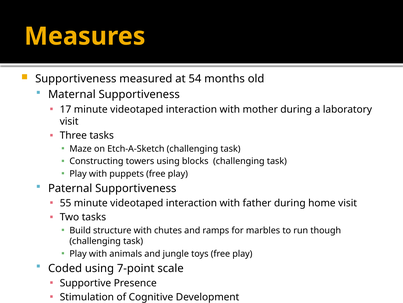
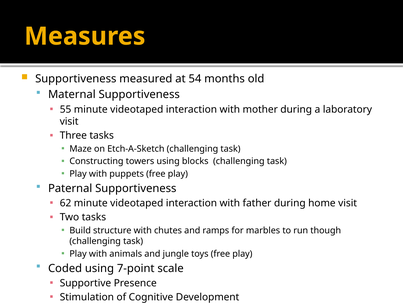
17: 17 -> 55 (66, 109)
55: 55 -> 62 (66, 203)
